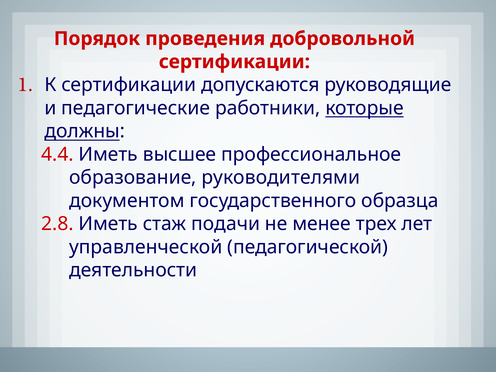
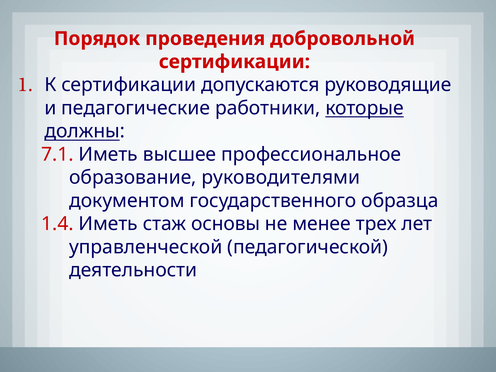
4.4: 4.4 -> 7.1 (57, 154)
2.8: 2.8 -> 1.4 (57, 224)
подачи: подачи -> основы (226, 224)
